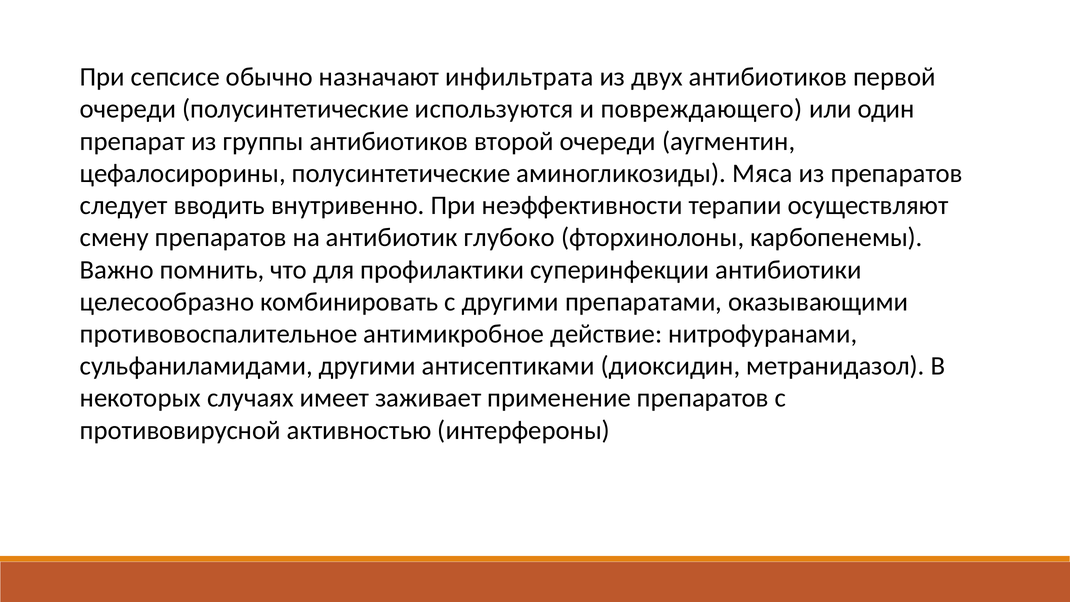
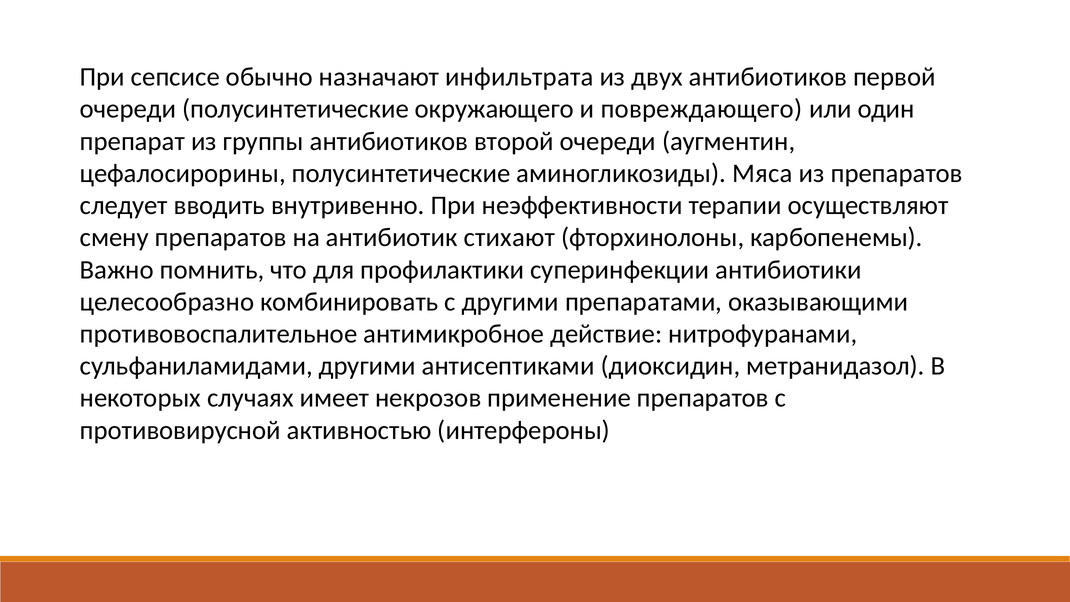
используются: используются -> окружающего (494, 109)
глубоко: глубоко -> стихают (509, 238)
заживает: заживает -> некрозов (428, 398)
